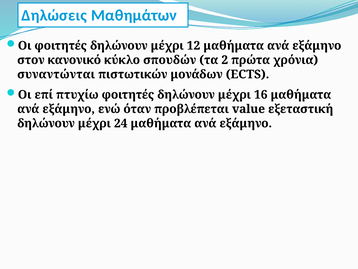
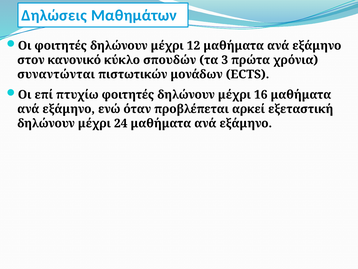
2: 2 -> 3 (225, 60)
value: value -> αρκεί (248, 109)
